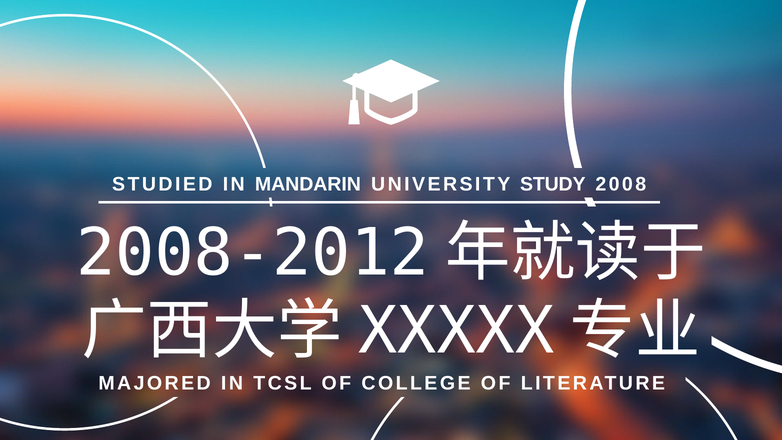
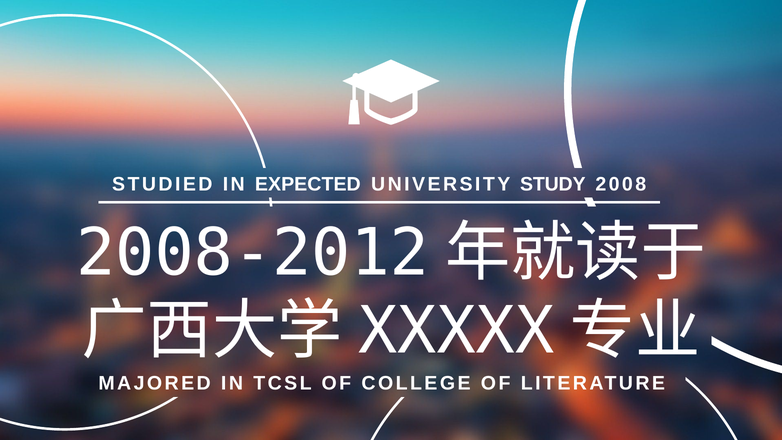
MANDARIN: MANDARIN -> EXPECTED (308, 184)
